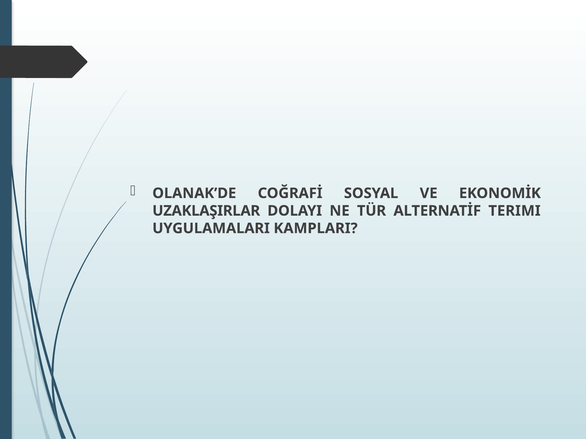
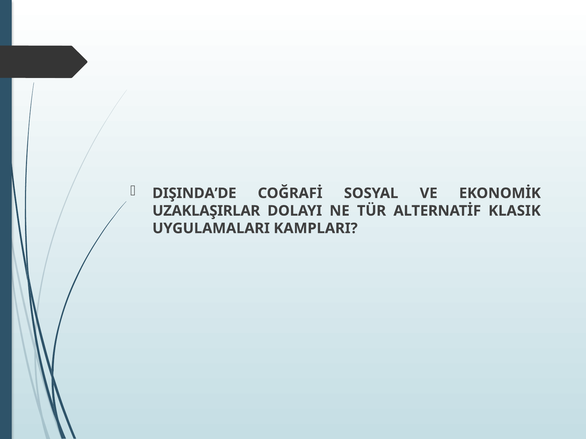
OLANAK’DE: OLANAK’DE -> DIŞINDA’DE (194, 193)
TERIMI: TERIMI -> KLASIK (515, 211)
